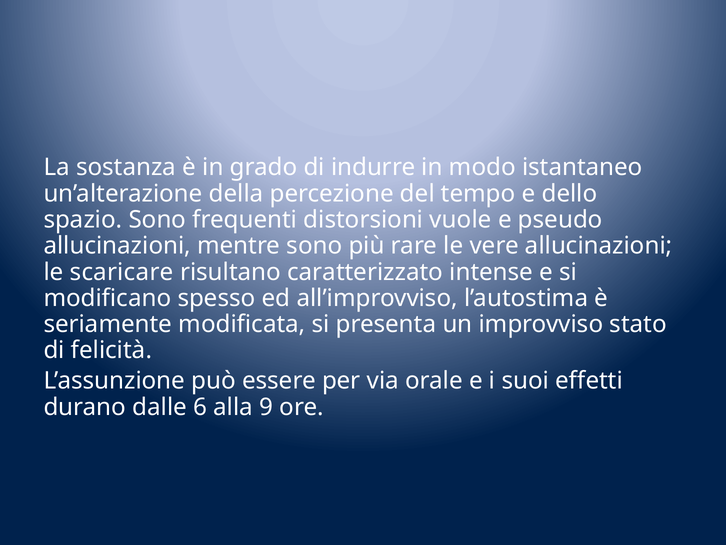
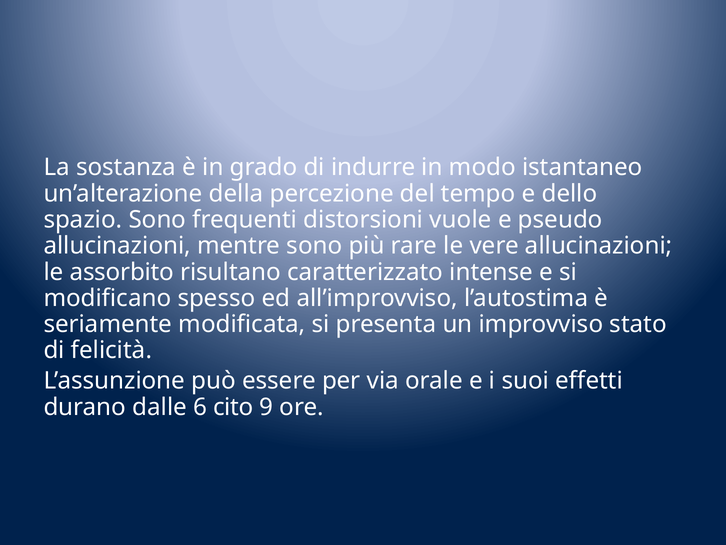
scaricare: scaricare -> assorbito (122, 272)
alla: alla -> cito (233, 407)
